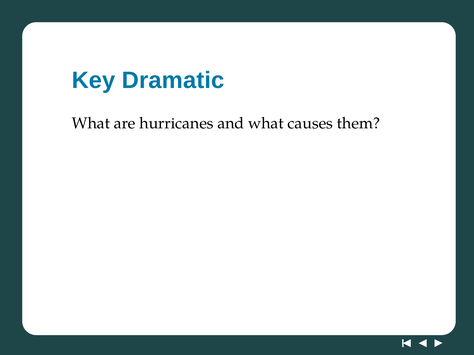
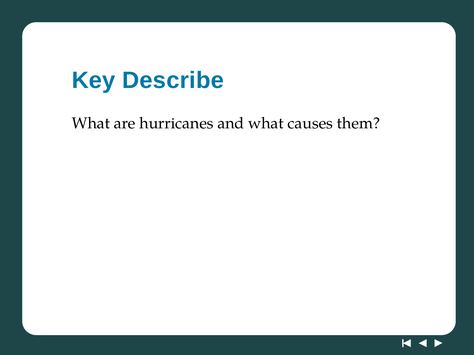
Dramatic: Dramatic -> Describe (173, 81)
